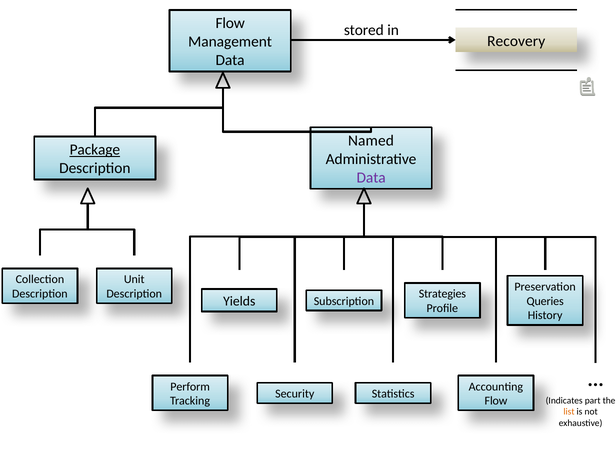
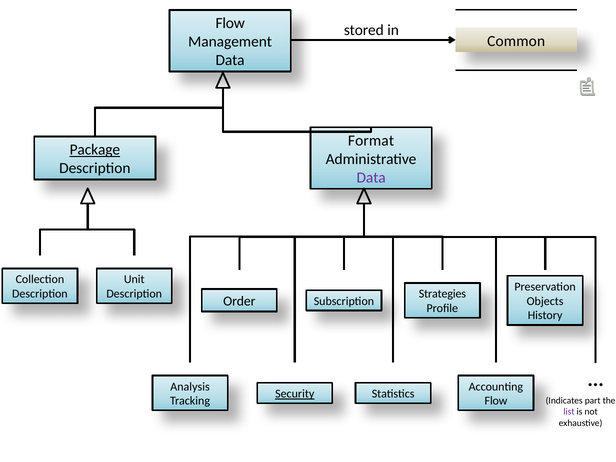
Recovery: Recovery -> Common (516, 41)
Named: Named -> Format (371, 141)
Yields: Yields -> Order (239, 301)
Queries: Queries -> Objects (545, 301)
Perform: Perform -> Analysis (190, 387)
Security underline: none -> present (295, 394)
list colour: orange -> purple (569, 412)
